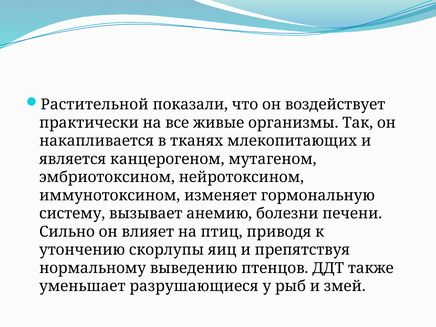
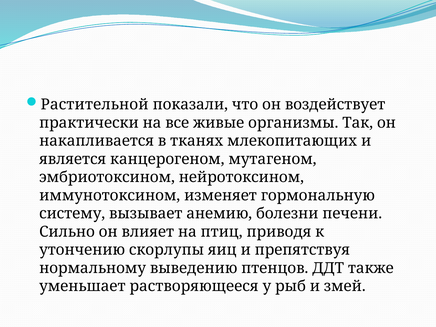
разрушающиеся: разрушающиеся -> растворяющееся (194, 286)
